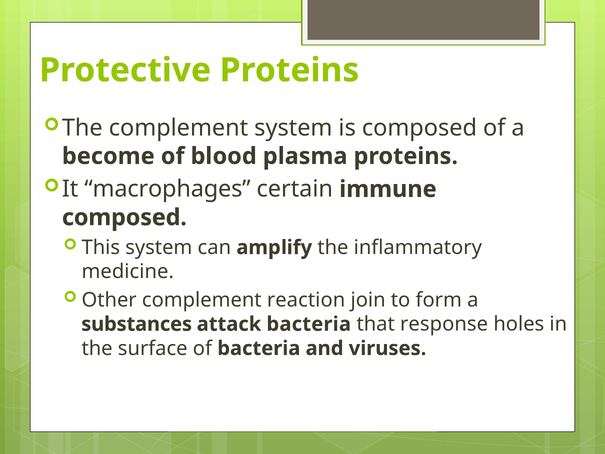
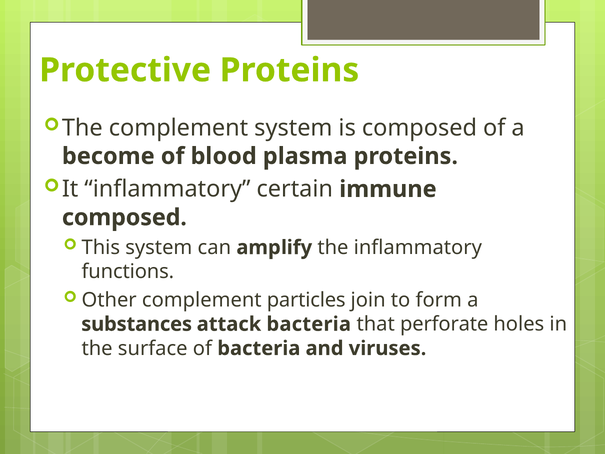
It macrophages: macrophages -> inflammatory (167, 189)
medicine: medicine -> functions (128, 272)
reaction: reaction -> particles (306, 300)
response: response -> perforate (444, 324)
